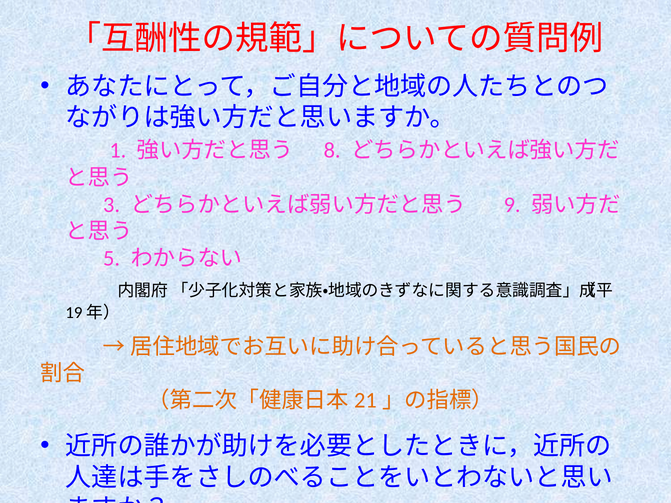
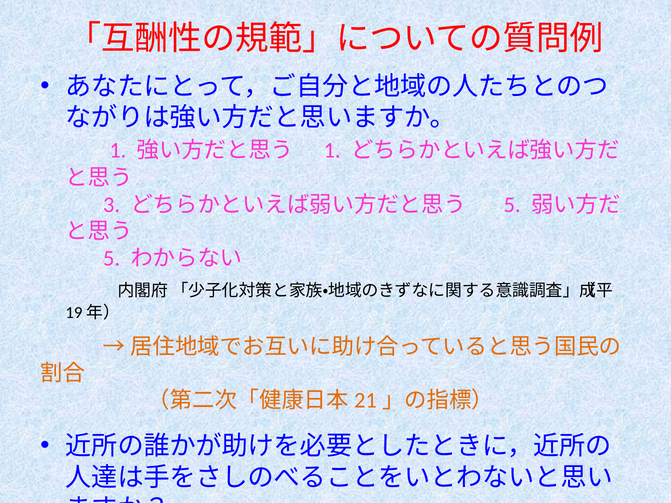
8: 8 -> 1 (332, 150)
9: 9 -> 5 (512, 205)
